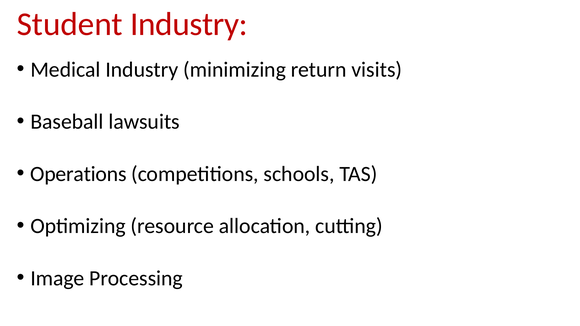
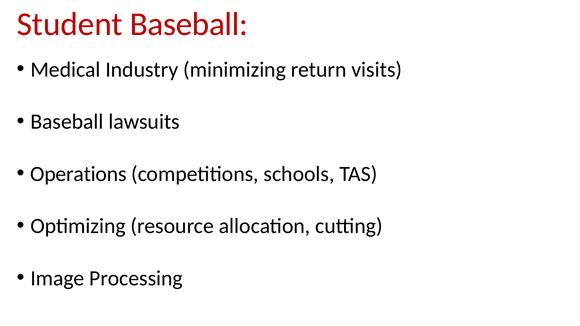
Student Industry: Industry -> Baseball (189, 24)
